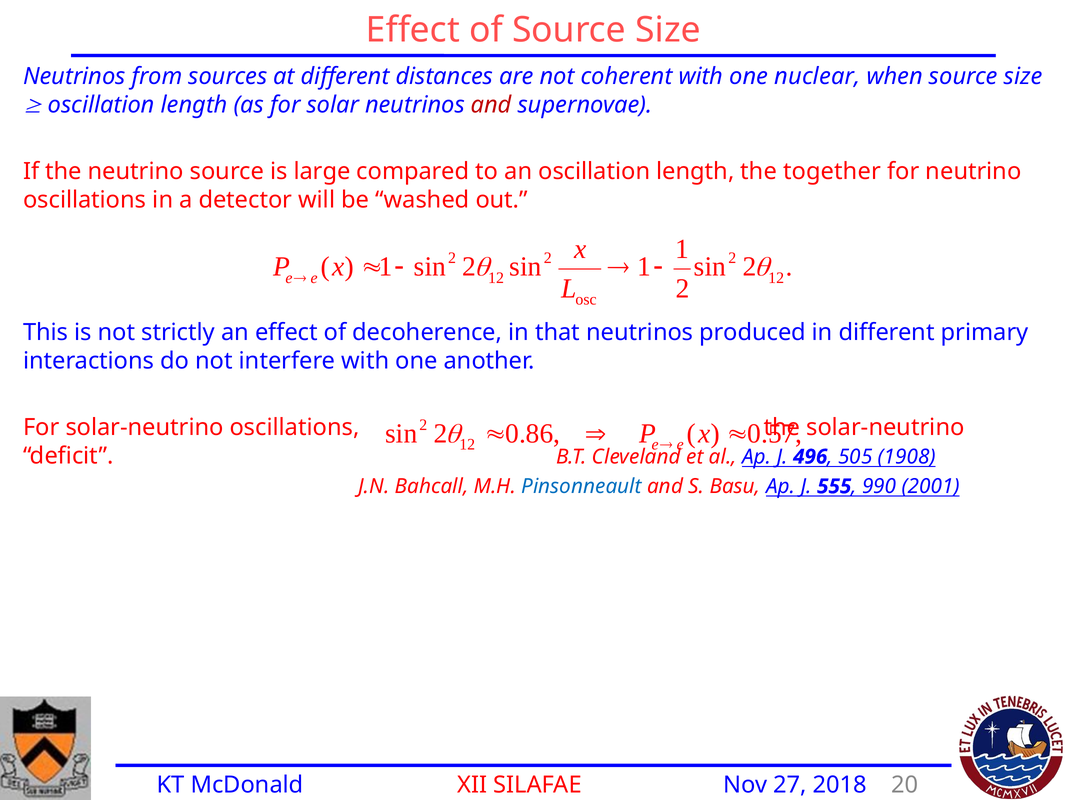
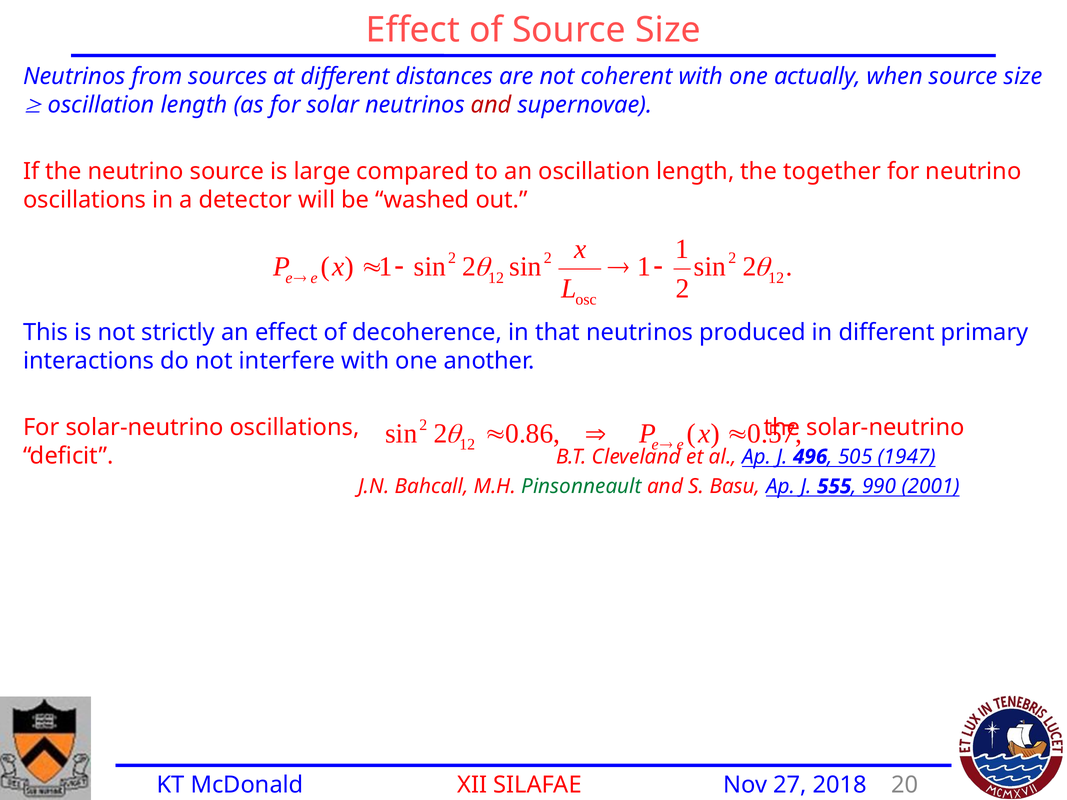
nuclear: nuclear -> actually (818, 77)
1908: 1908 -> 1947 (907, 457)
Pinsonneault colour: blue -> green (581, 487)
